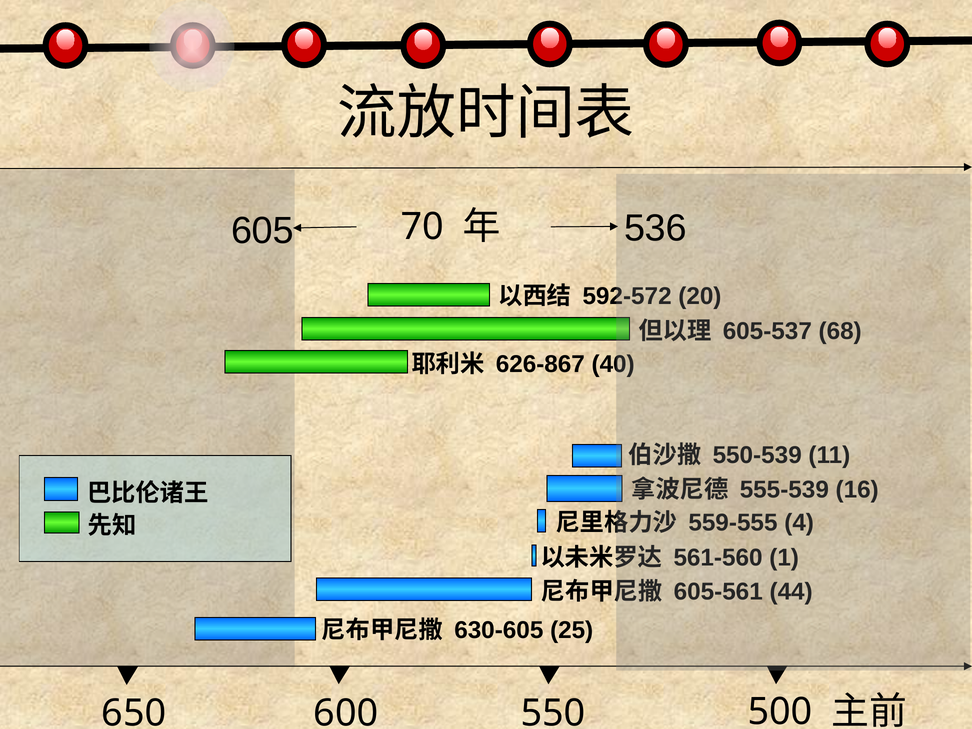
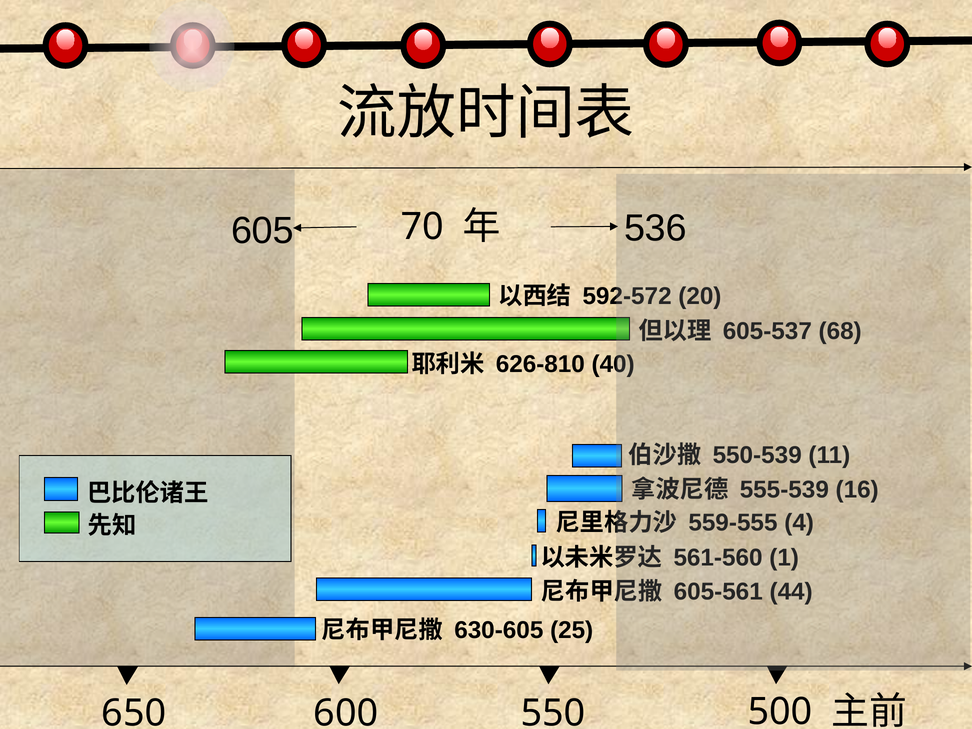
626-867: 626-867 -> 626-810 (540, 364)
